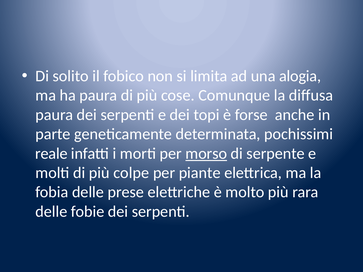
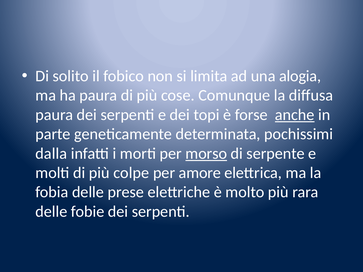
anche underline: none -> present (295, 115)
reale: reale -> dalla (51, 154)
piante: piante -> amore (200, 173)
